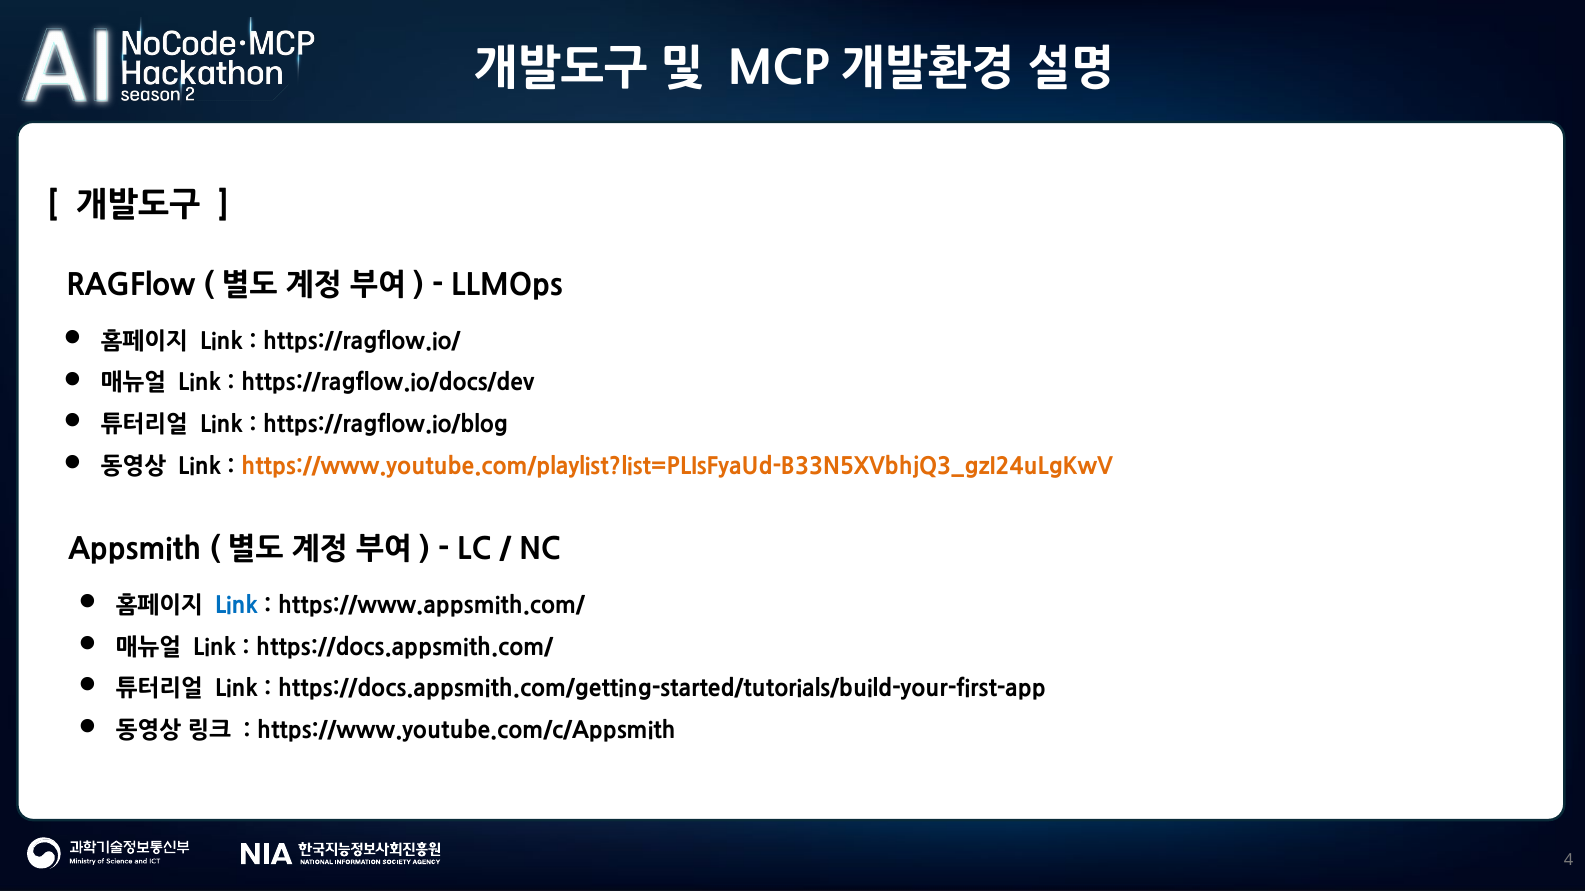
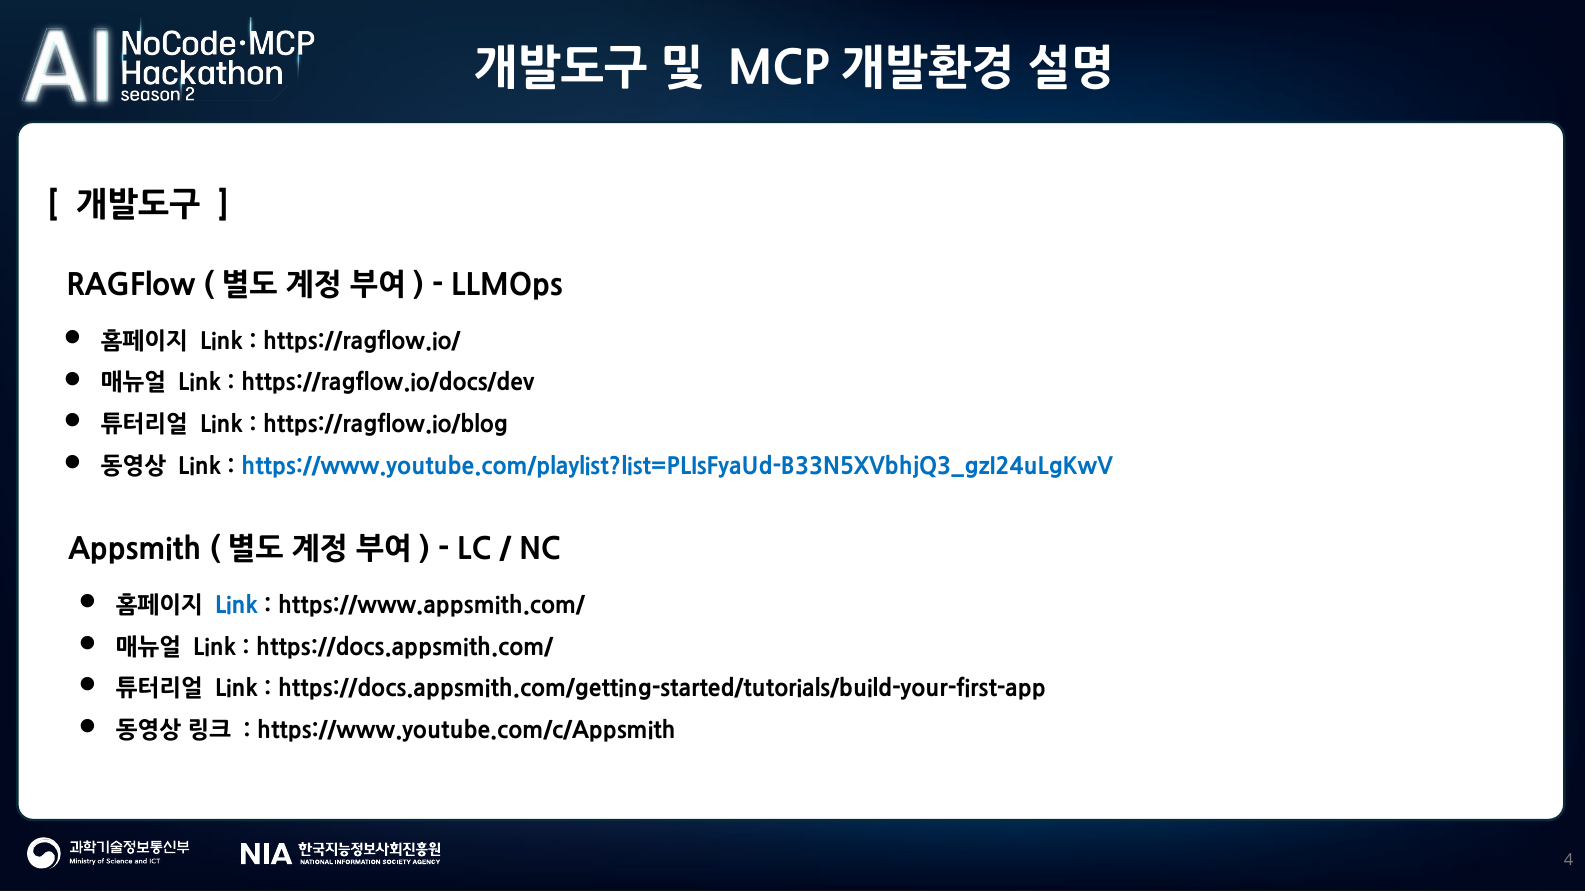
https://www.youtube.com/playlist?list=PLIsFyaUd-B33N5XVbhjQ3_gzI24uLgKwV colour: orange -> blue (677, 466)
